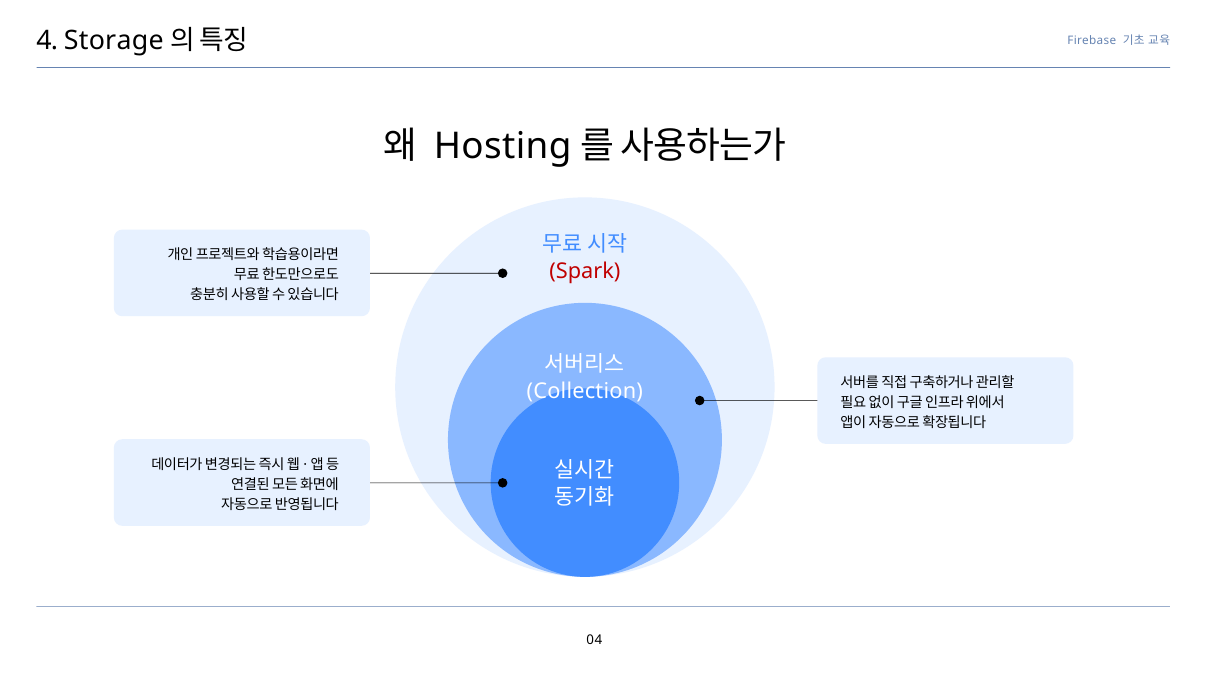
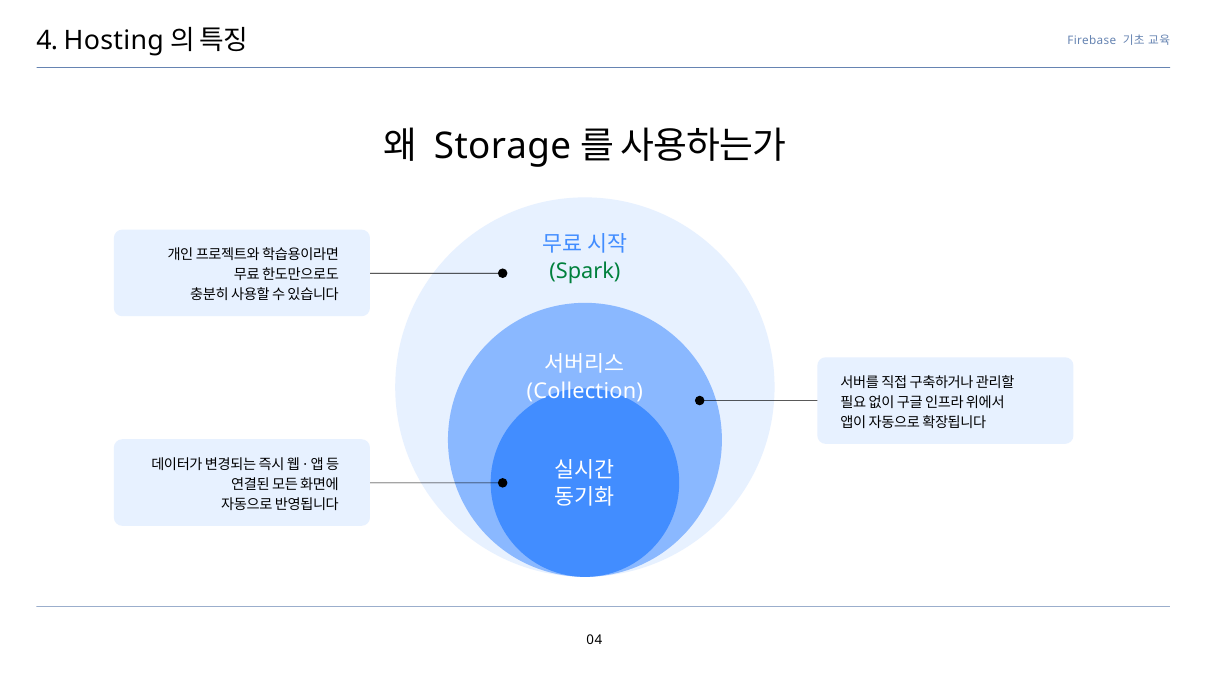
Storage: Storage -> Hosting (114, 41)
Hosting: Hosting -> Storage (503, 147)
Spark colour: red -> green (585, 271)
